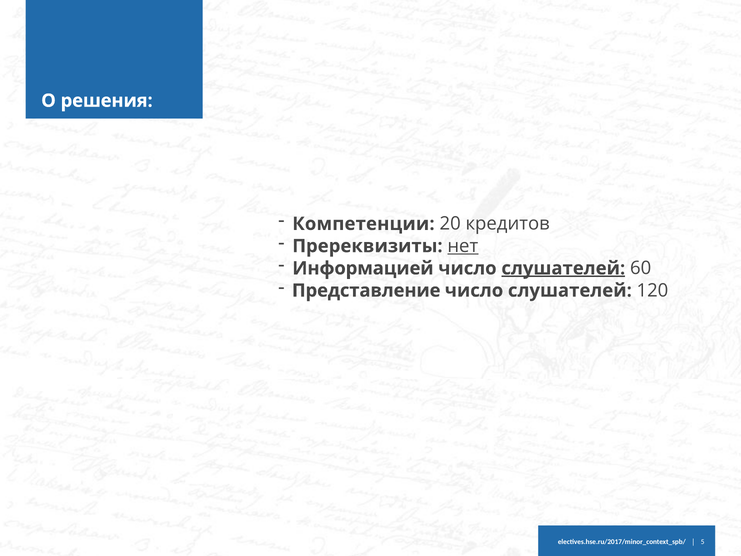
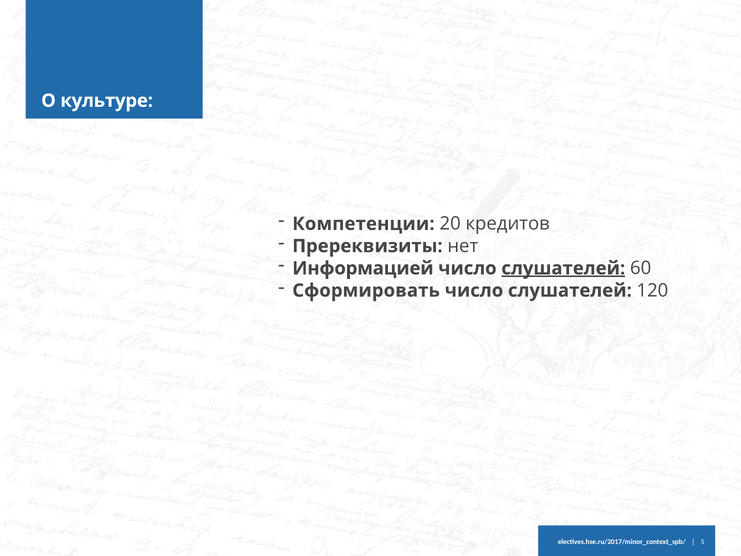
решения: решения -> культуре (107, 101)
нет underline: present -> none (463, 246)
Представление: Представление -> Сформировать (366, 290)
